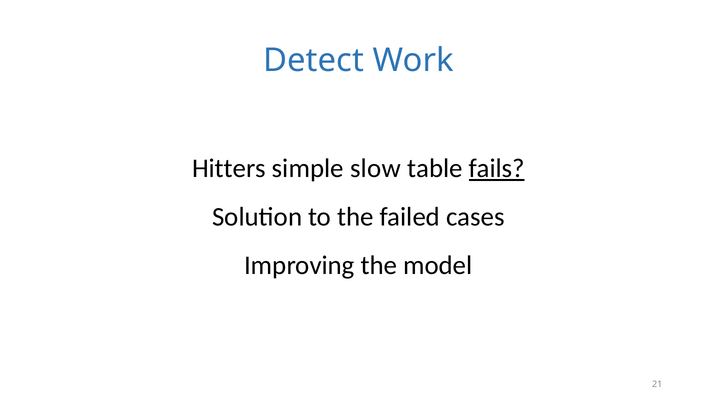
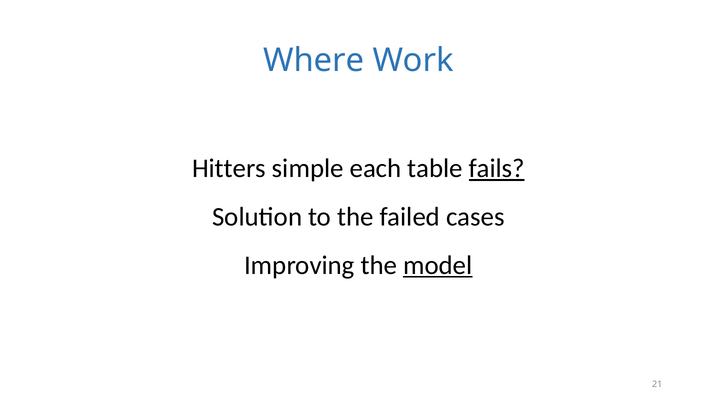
Detect: Detect -> Where (314, 60)
slow: slow -> each (376, 169)
model underline: none -> present (438, 265)
